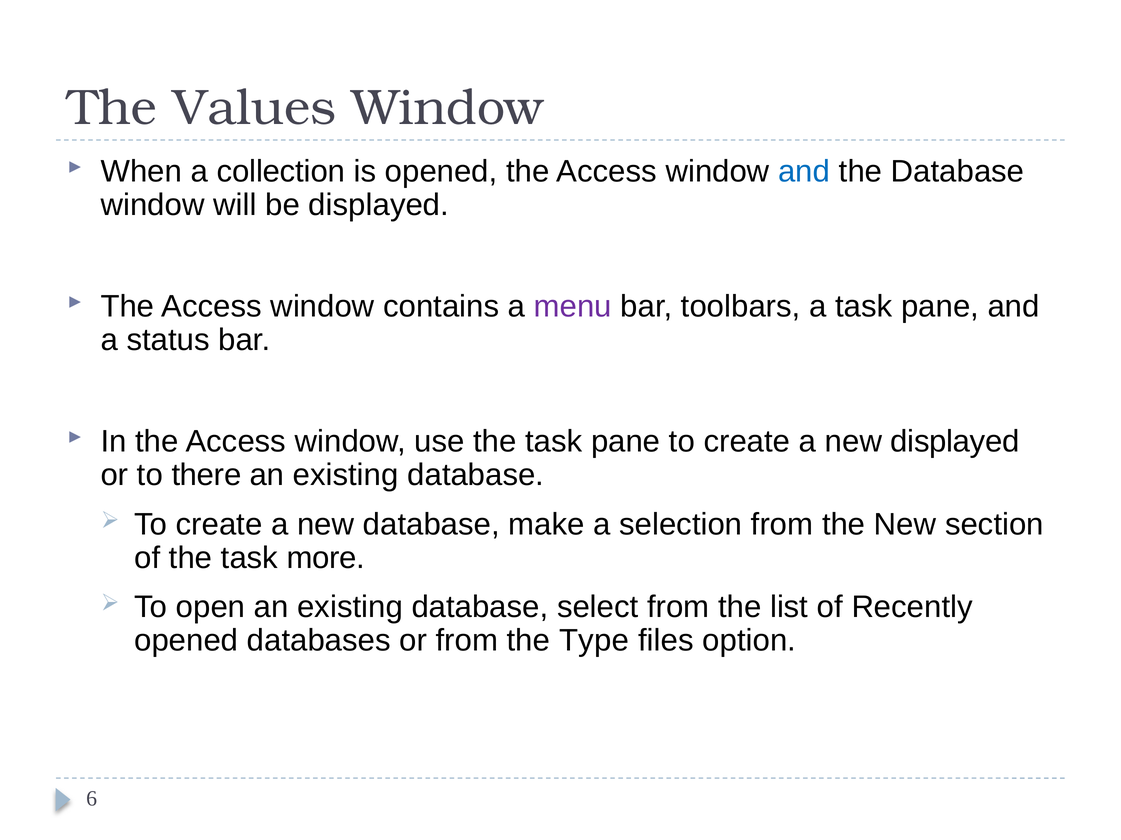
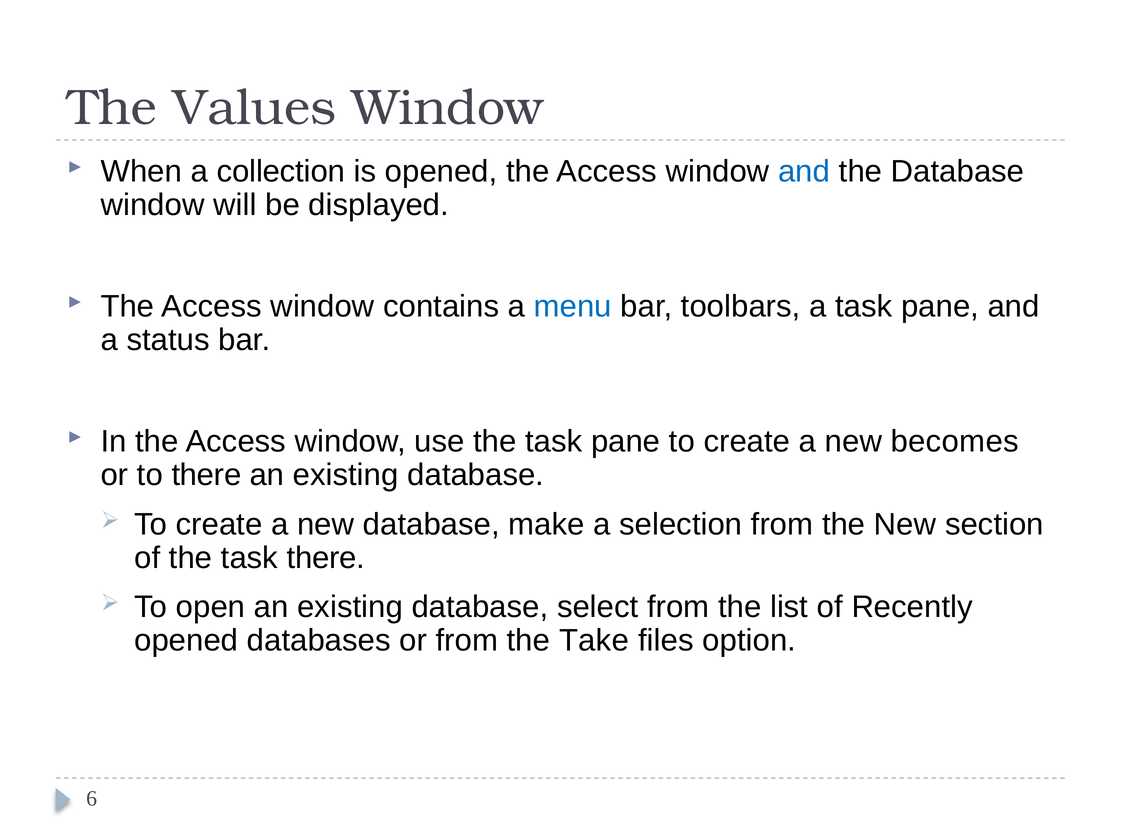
menu colour: purple -> blue (573, 307)
new displayed: displayed -> becomes (955, 442)
task more: more -> there (326, 558)
Type: Type -> Take (594, 641)
